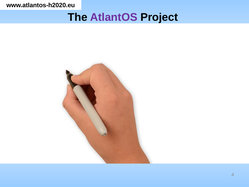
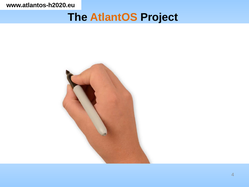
AtlantOS colour: purple -> orange (114, 17)
